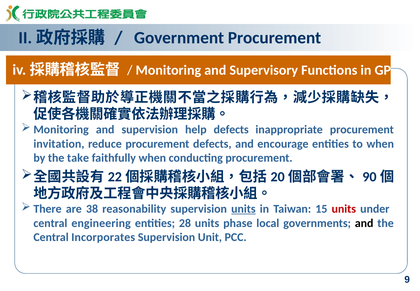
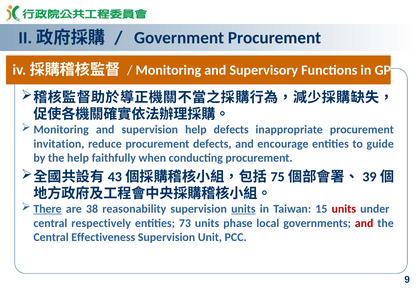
to when: when -> guide (380, 144)
the take: take -> help (78, 158)
22: 22 -> 43 (115, 177)
20: 20 -> 75 (278, 177)
90: 90 -> 39 (369, 177)
There underline: none -> present (48, 209)
engineering: engineering -> respectively (101, 223)
28: 28 -> 73 (185, 223)
and colour: black -> red (364, 223)
Incorporates: Incorporates -> Effectiveness (103, 237)
